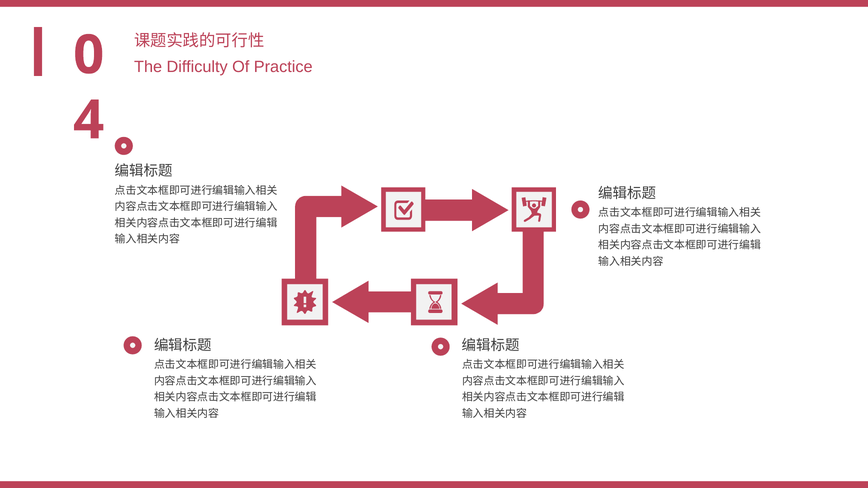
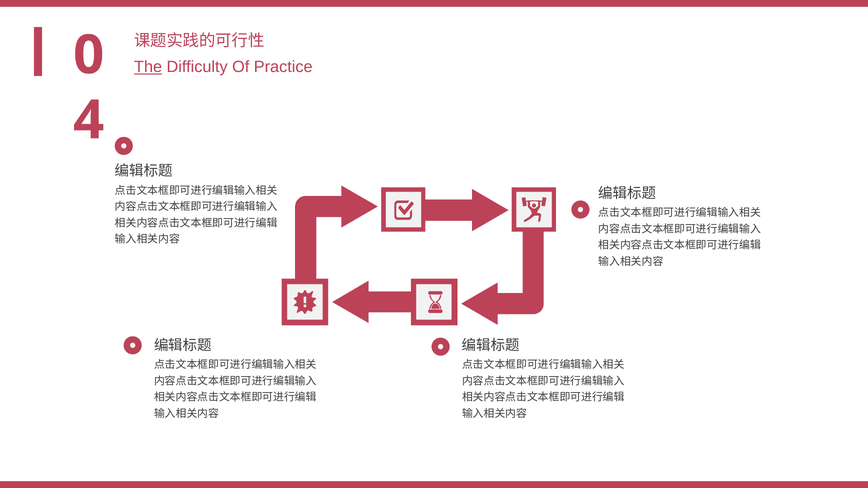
The underline: none -> present (148, 67)
